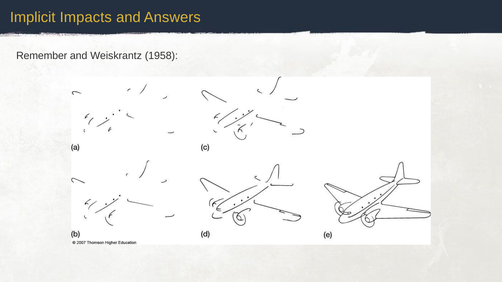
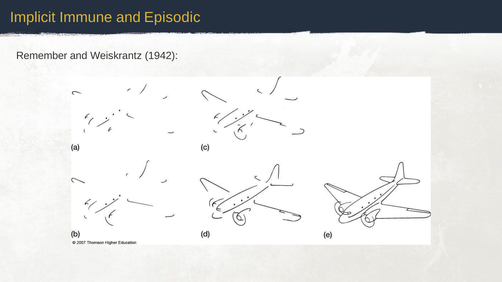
Impacts: Impacts -> Immune (86, 18)
Answers: Answers -> Episodic (172, 18)
1958: 1958 -> 1942 (161, 56)
